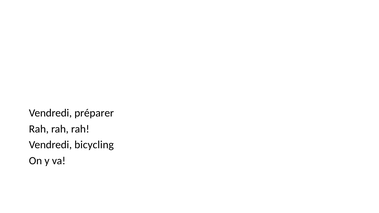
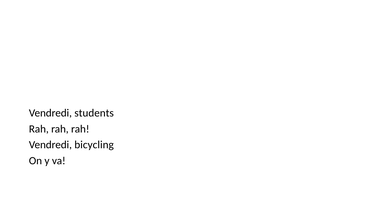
préparer: préparer -> students (94, 113)
